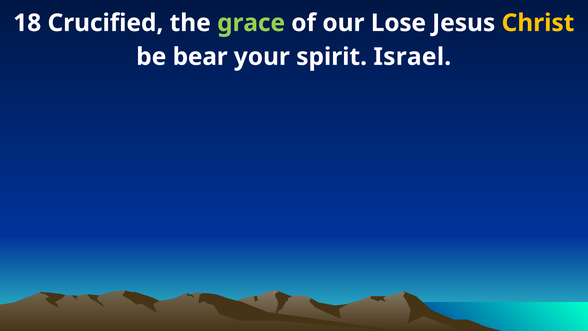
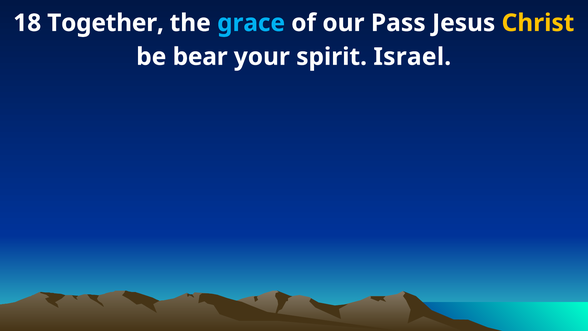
Crucified: Crucified -> Together (106, 23)
grace colour: light green -> light blue (251, 23)
Lose: Lose -> Pass (398, 23)
